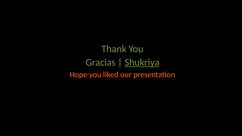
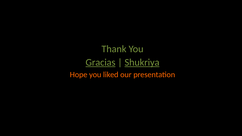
Gracias underline: none -> present (101, 62)
